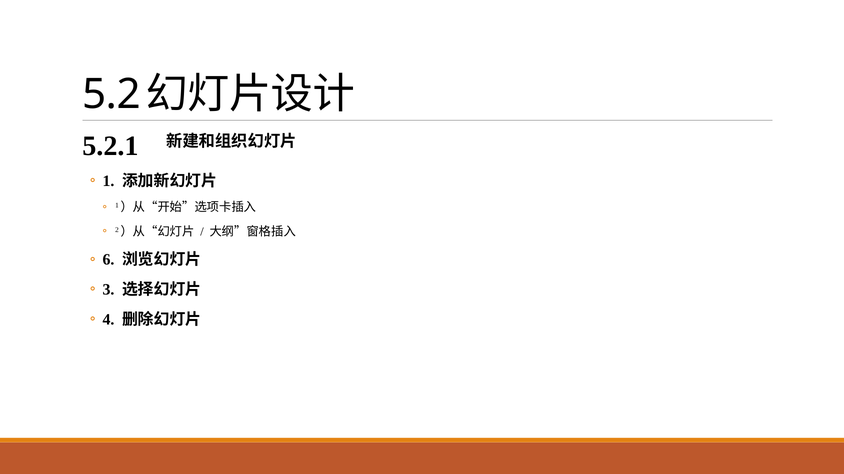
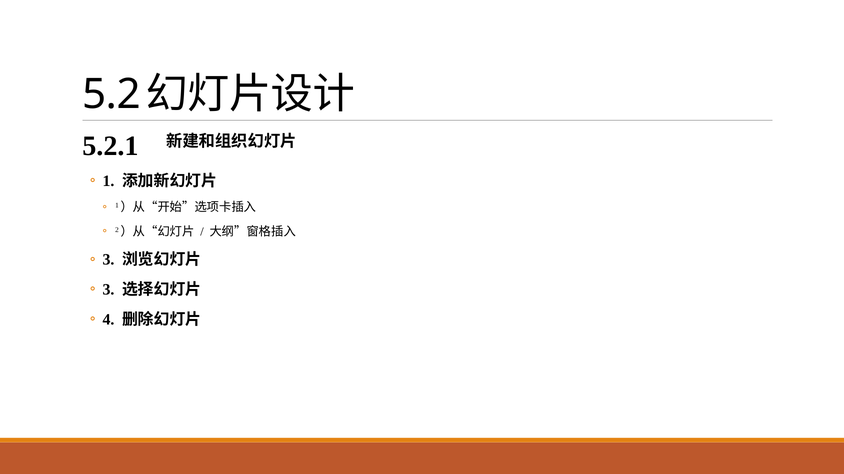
6: 6 -> 3 (108, 260)
